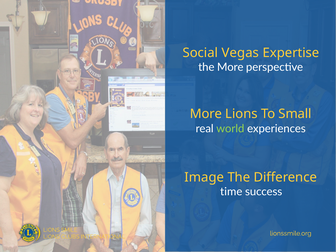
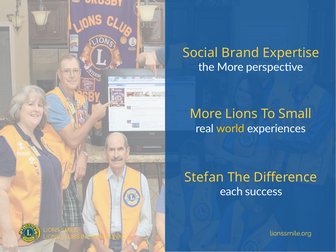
Vegas: Vegas -> Brand (240, 53)
world colour: light green -> yellow (230, 129)
Image: Image -> Stefan (204, 177)
time: time -> each (231, 192)
